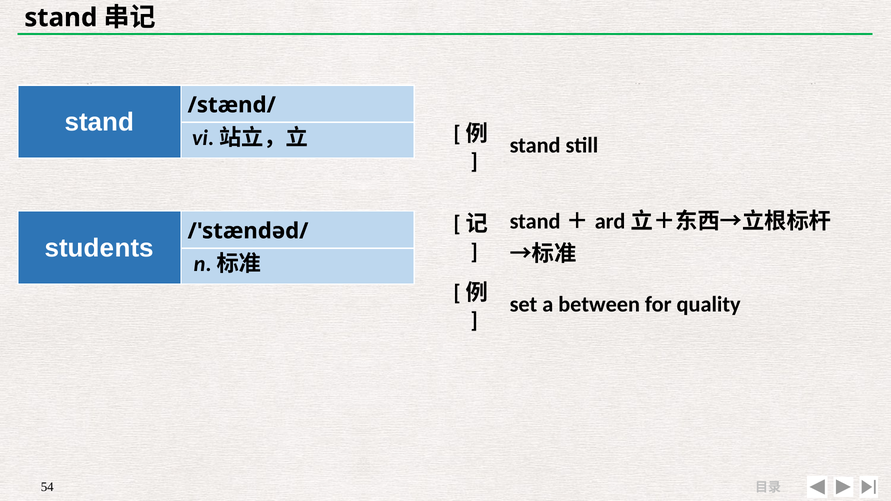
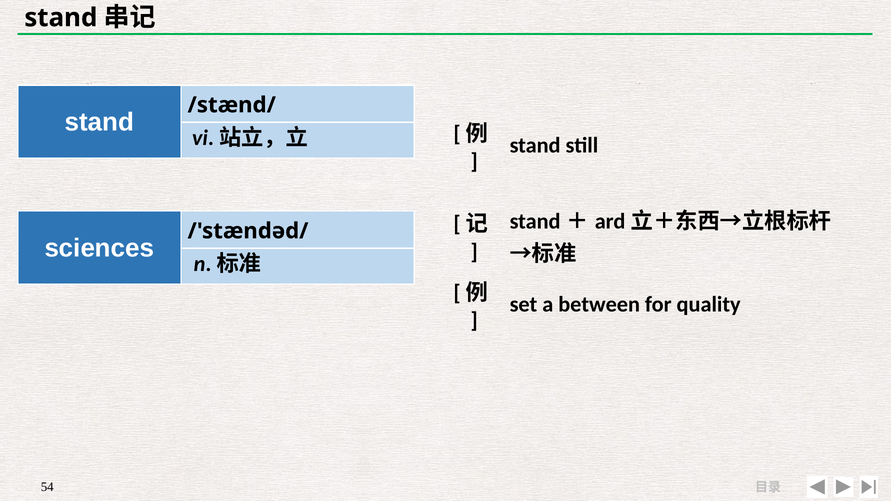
students: students -> sciences (99, 248)
